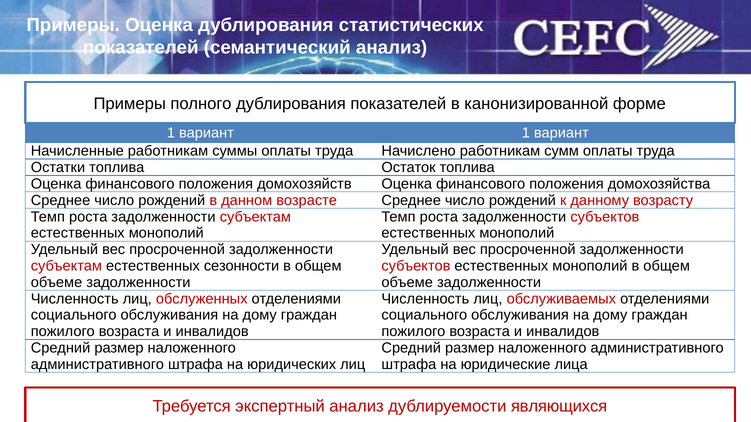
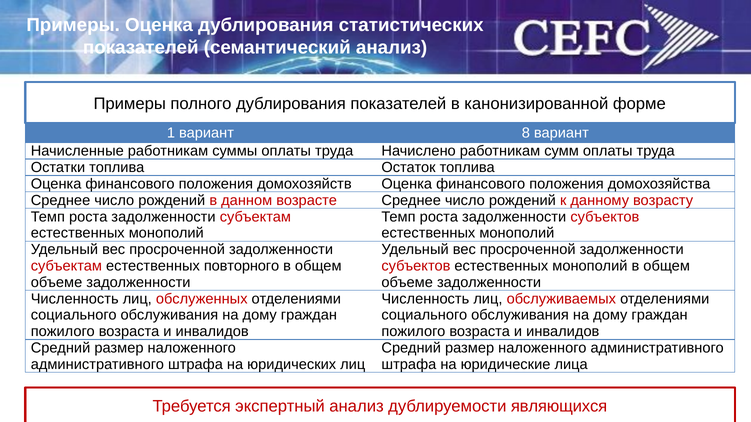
вариант 1: 1 -> 8 (526, 133)
сезонности: сезонности -> повторного (242, 266)
